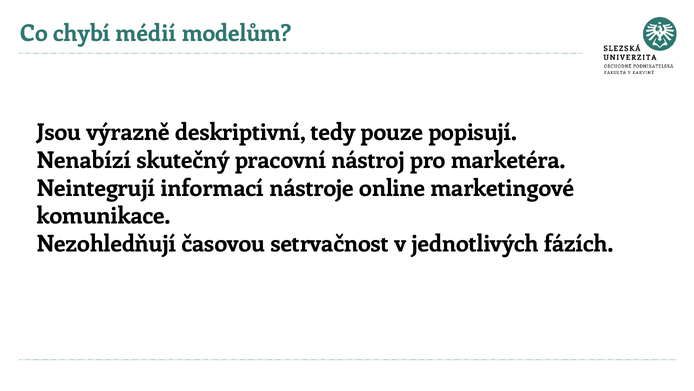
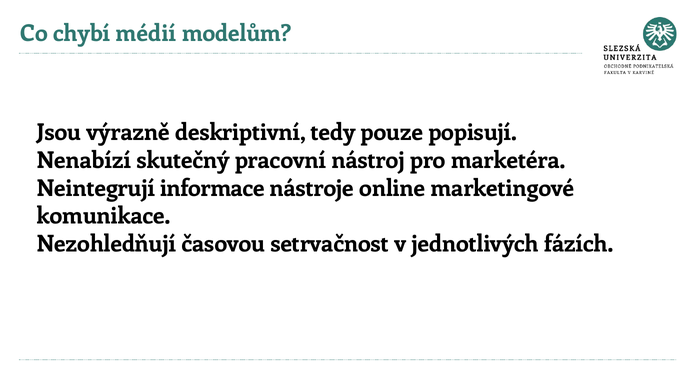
informací: informací -> informace (212, 188)
